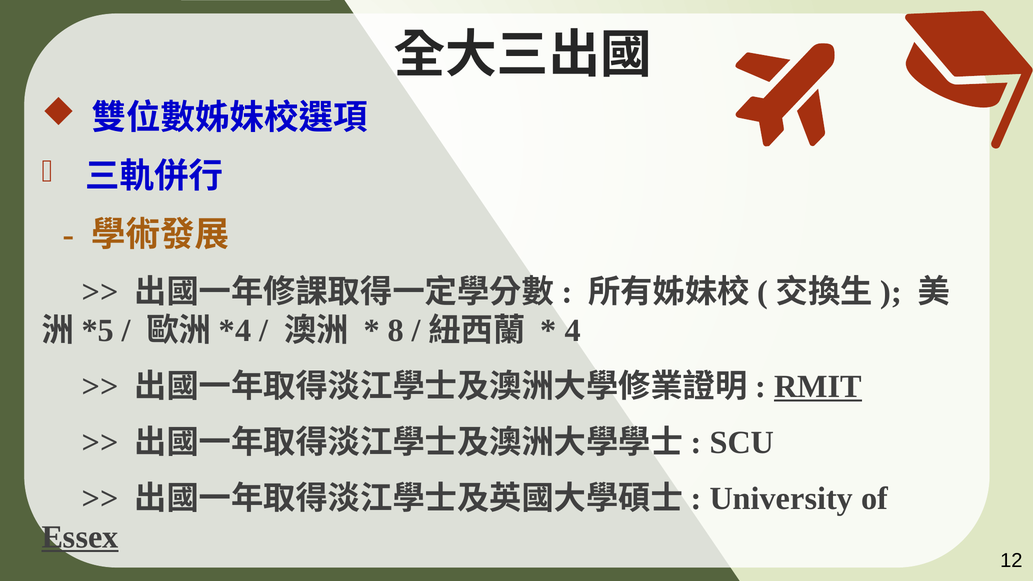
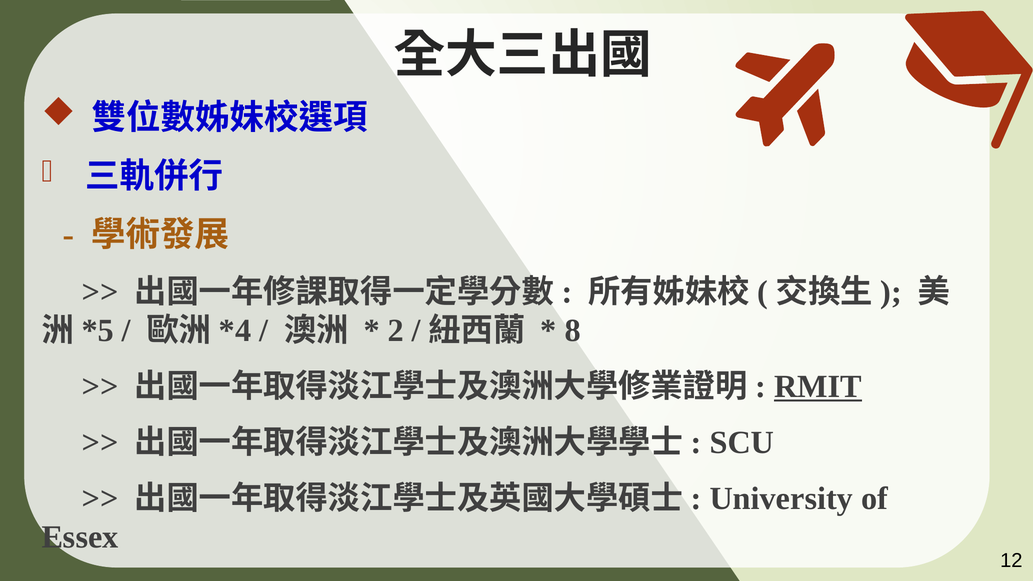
8: 8 -> 2 (396, 331)
4: 4 -> 8 (573, 331)
Essex underline: present -> none (80, 537)
